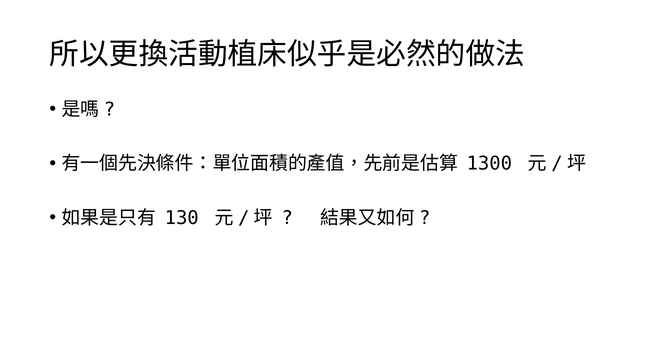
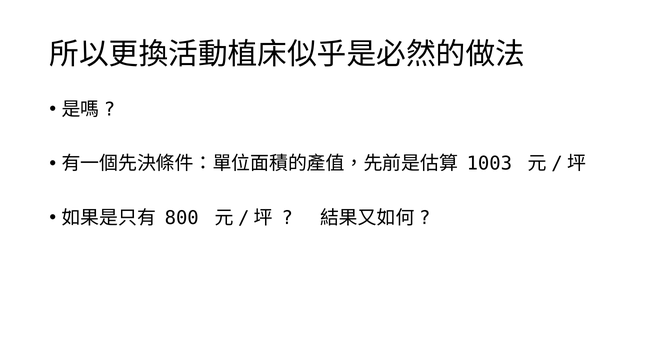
1300: 1300 -> 1003 (489, 164)
130: 130 -> 800 (182, 218)
